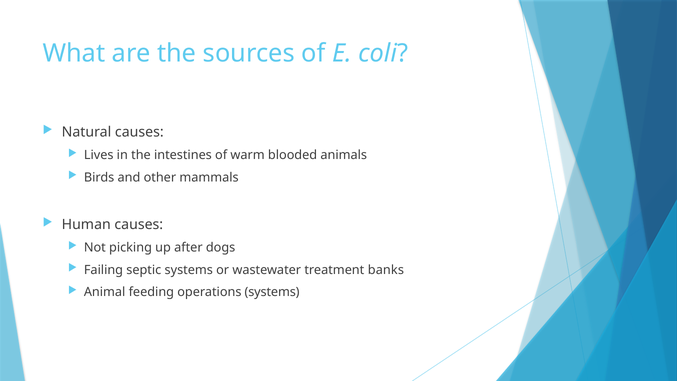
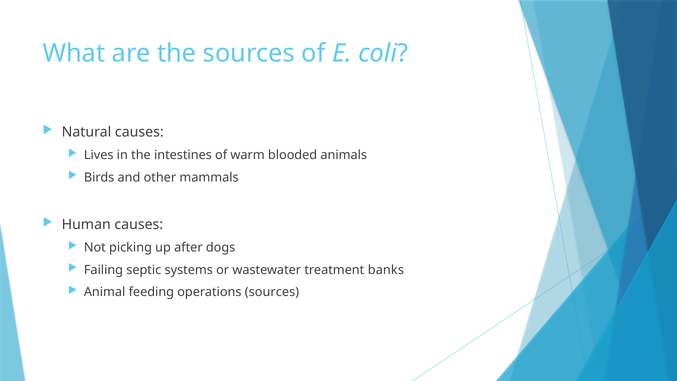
operations systems: systems -> sources (272, 292)
